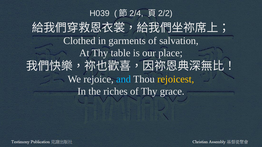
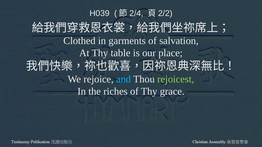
rejoicest colour: yellow -> light green (176, 79)
